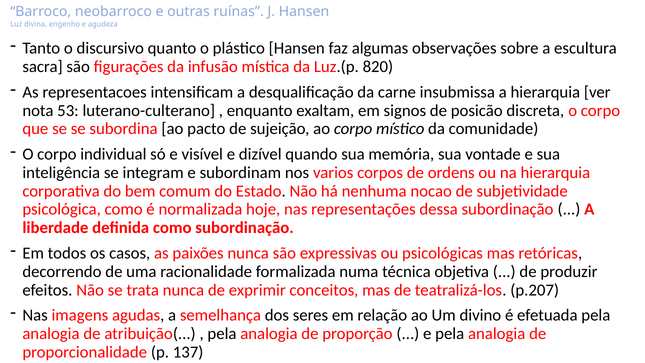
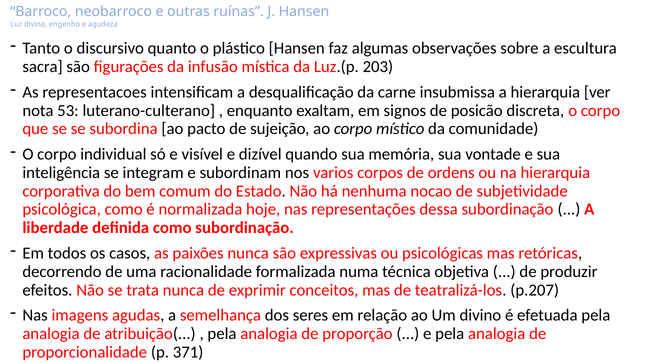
820: 820 -> 203 (378, 67)
137: 137 -> 371 (188, 352)
